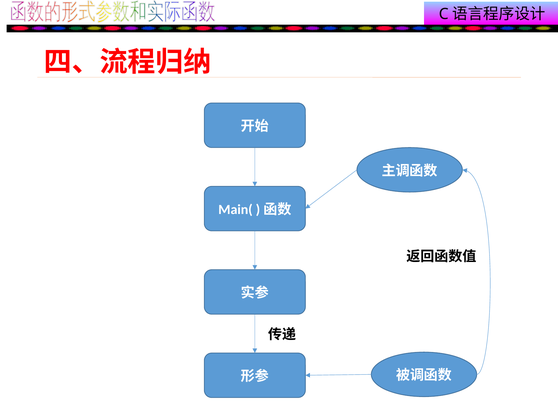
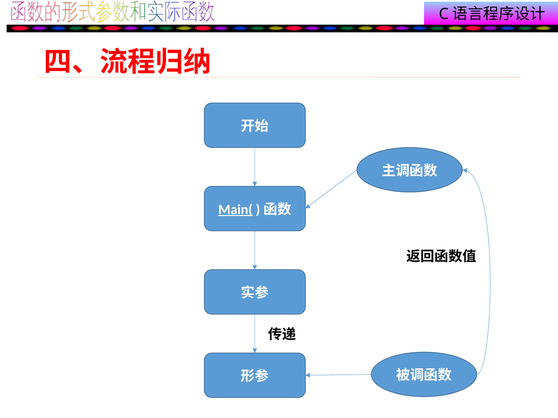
Main( underline: none -> present (235, 210)
